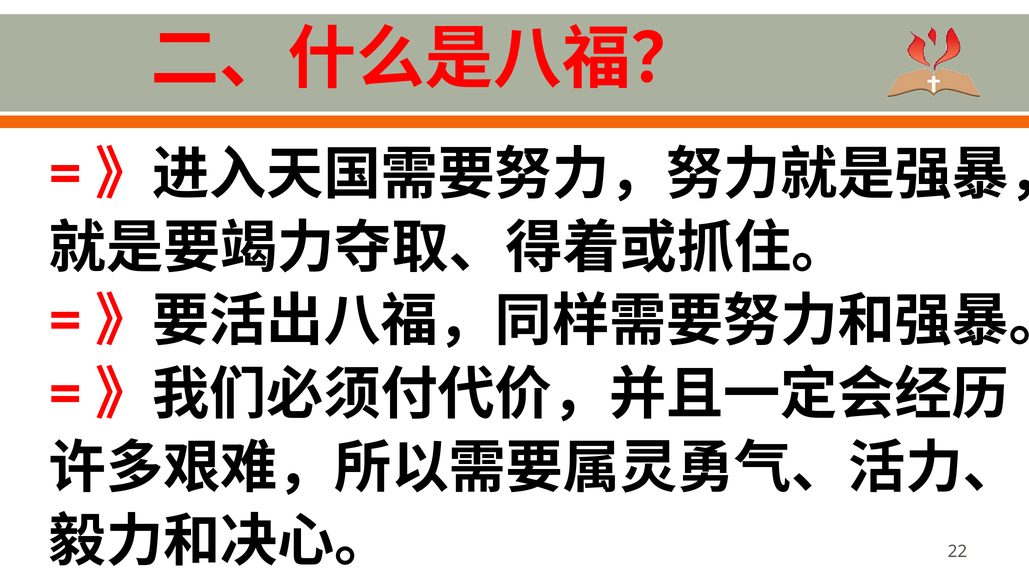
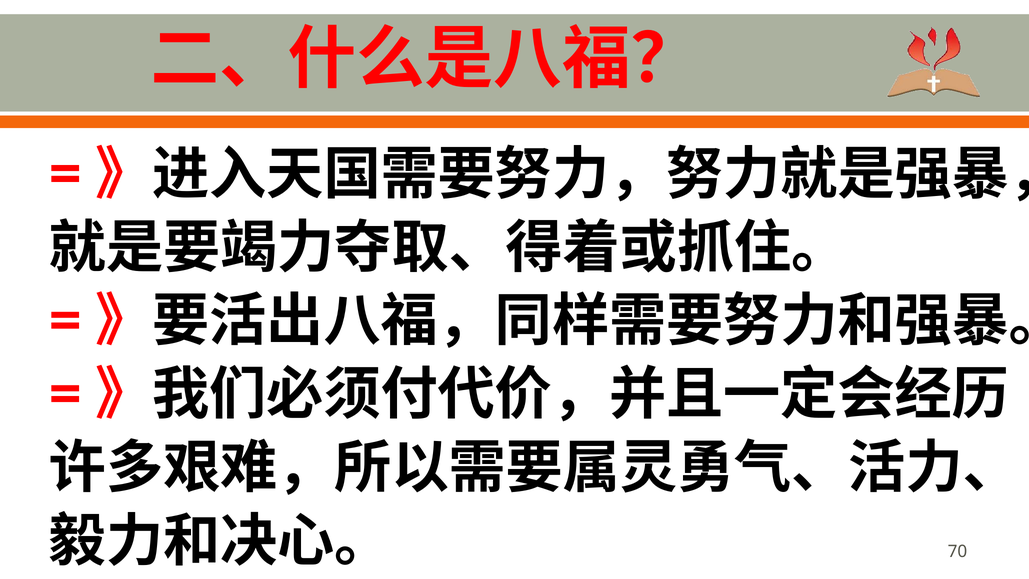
22: 22 -> 70 (957, 552)
